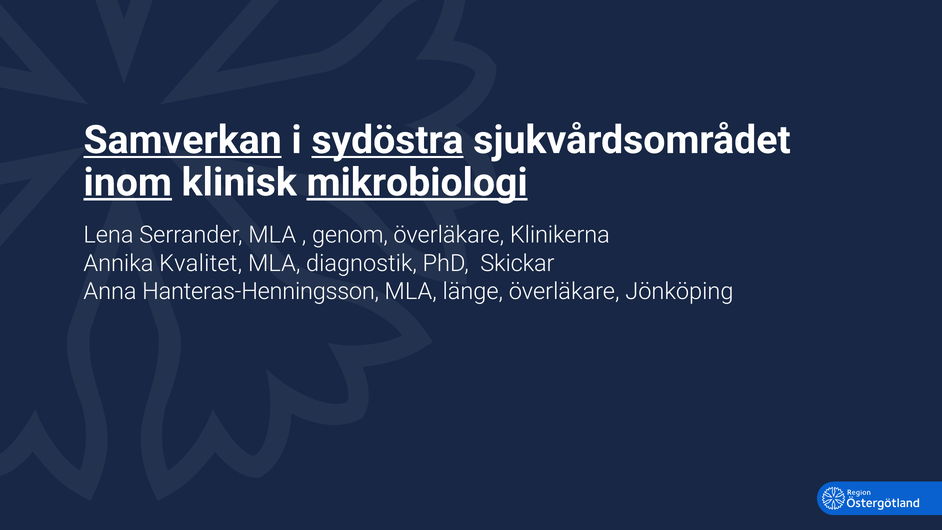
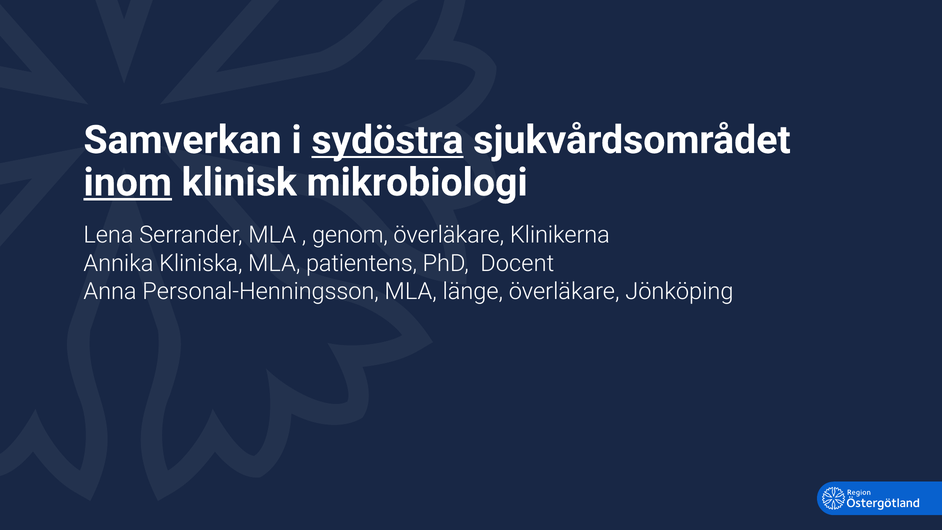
Samverkan underline: present -> none (183, 140)
mikrobiologi underline: present -> none (417, 182)
Kvalitet: Kvalitet -> Kliniska (201, 263)
diagnostik: diagnostik -> patientens (362, 263)
Skickar: Skickar -> Docent (517, 263)
Hanteras-Henningsson: Hanteras-Henningsson -> Personal-Henningsson (261, 292)
